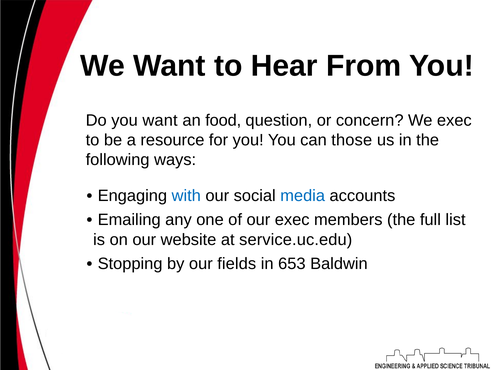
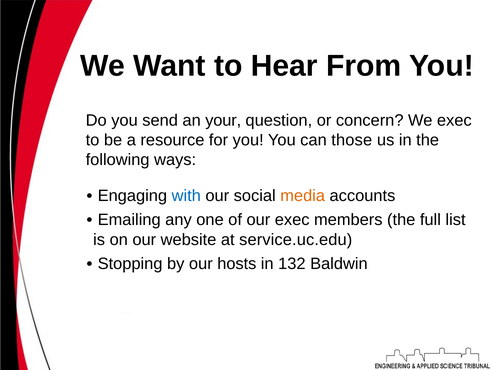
you want: want -> send (160, 120)
food: food -> your (223, 120)
media colour: blue -> orange (303, 196)
fields: fields -> hosts (237, 264)
653: 653 -> 132 (292, 264)
